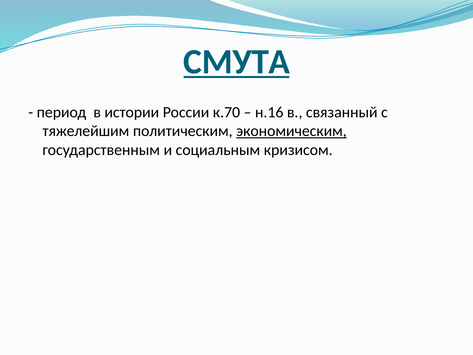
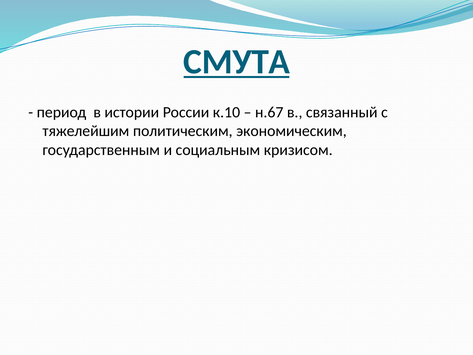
к.70: к.70 -> к.10 (226, 112)
н.16: н.16 -> н.67 (269, 112)
экономическим underline: present -> none (291, 131)
